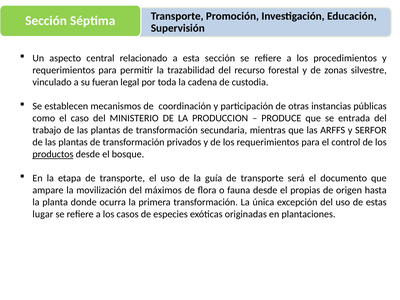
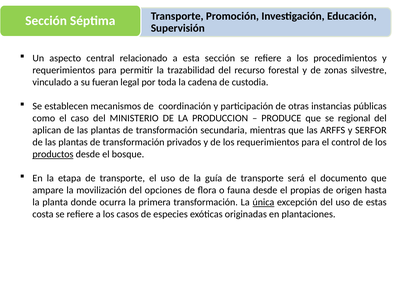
entrada: entrada -> regional (354, 118)
trabajo: trabajo -> aplican (47, 130)
máximos: máximos -> opciones (163, 190)
única underline: none -> present (263, 202)
lugar: lugar -> costa (43, 214)
